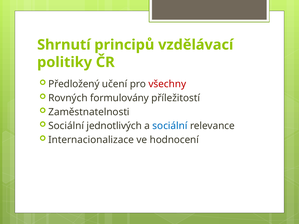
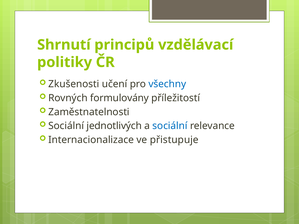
Předložený: Předložený -> Zkušenosti (74, 84)
všechny colour: red -> blue (167, 84)
hodnocení: hodnocení -> přistupuje (174, 140)
